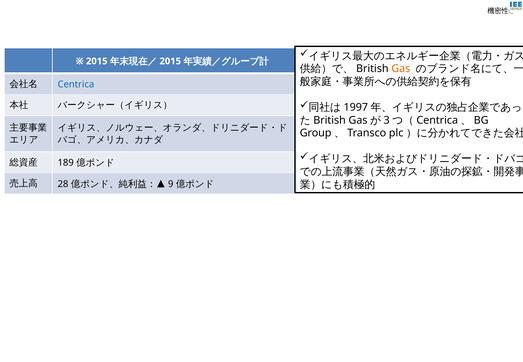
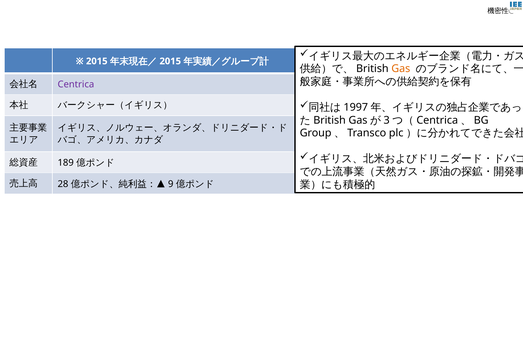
Centrica colour: blue -> purple (76, 85)
